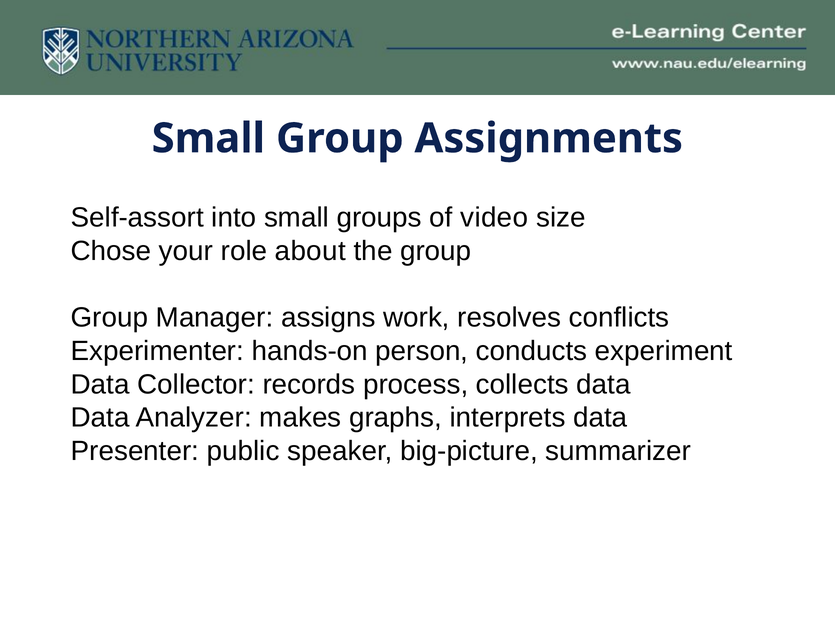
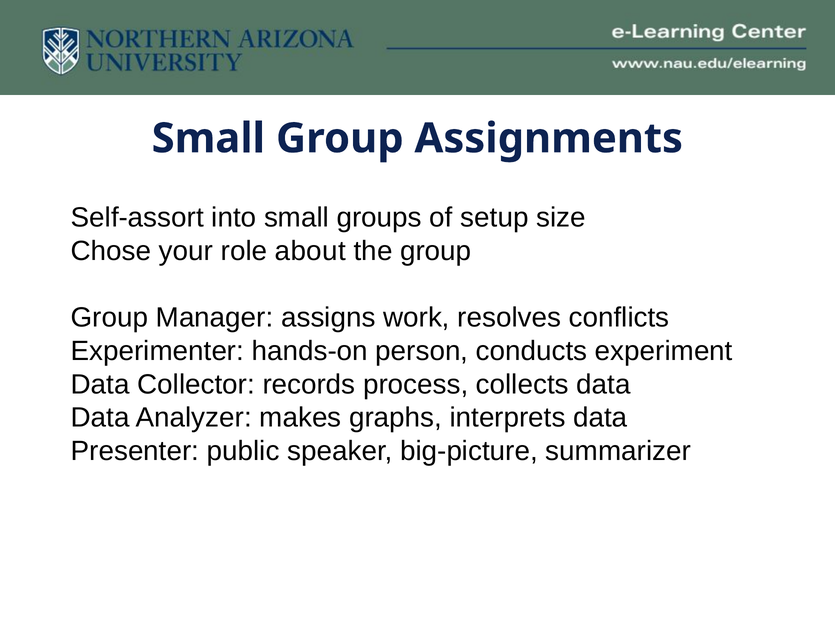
video: video -> setup (494, 218)
